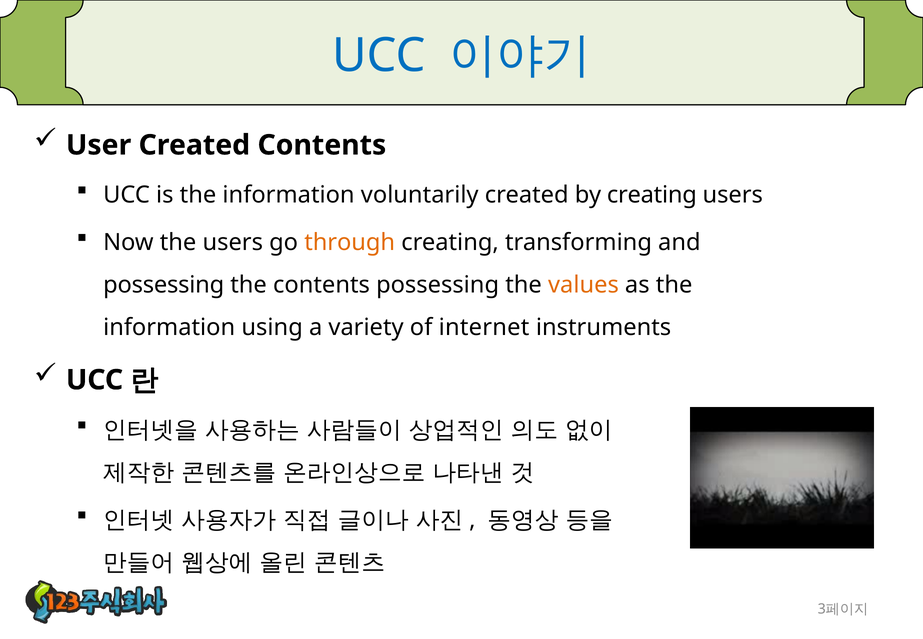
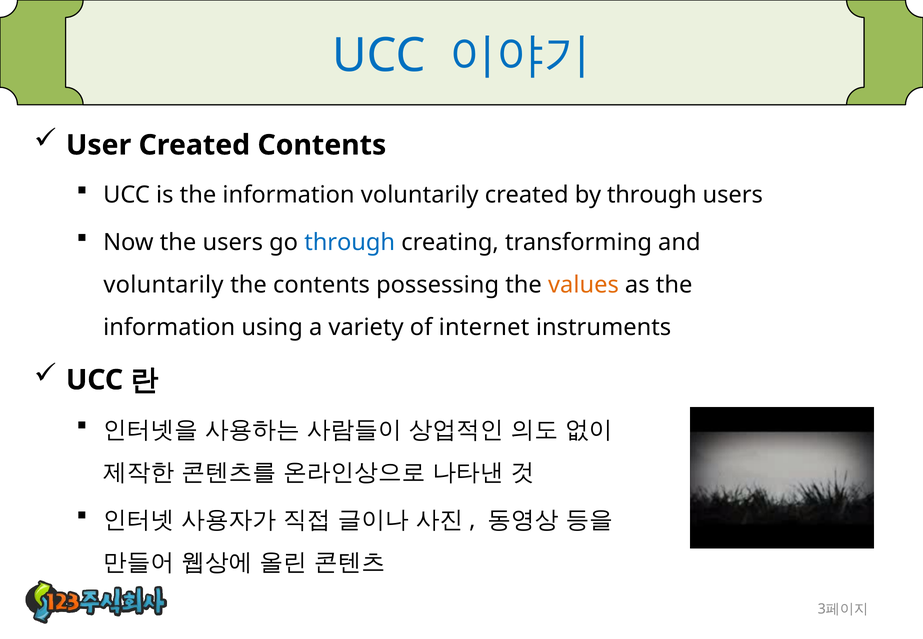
by creating: creating -> through (652, 195)
through colour: orange -> blue (350, 242)
possessing: possessing -> voluntarily (163, 285)
